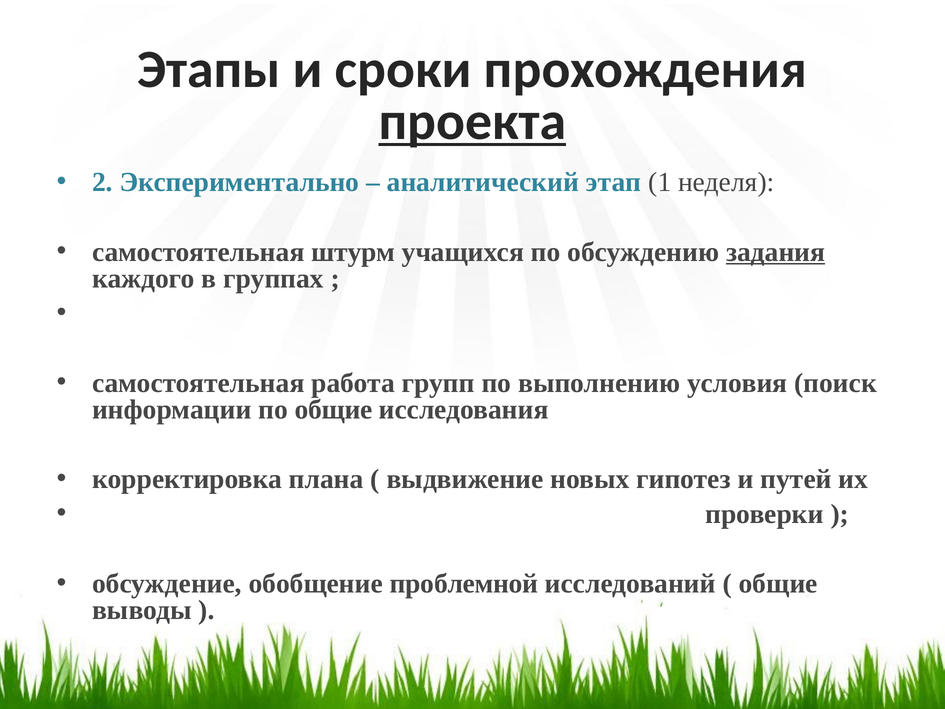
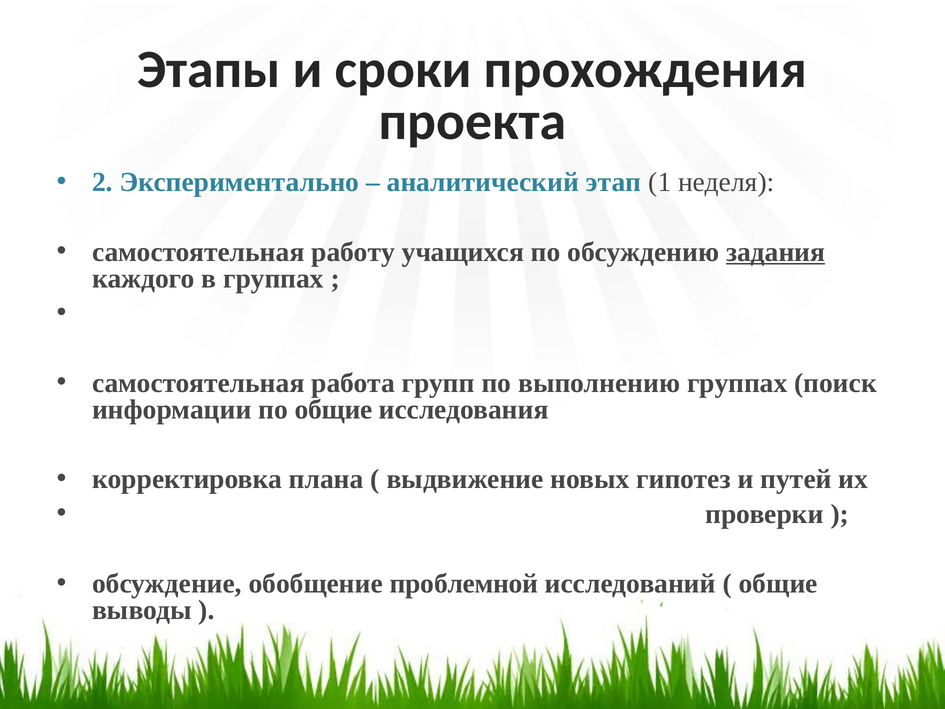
проекта underline: present -> none (472, 121)
штурм: штурм -> работу (353, 252)
выполнению условия: условия -> группах (737, 383)
